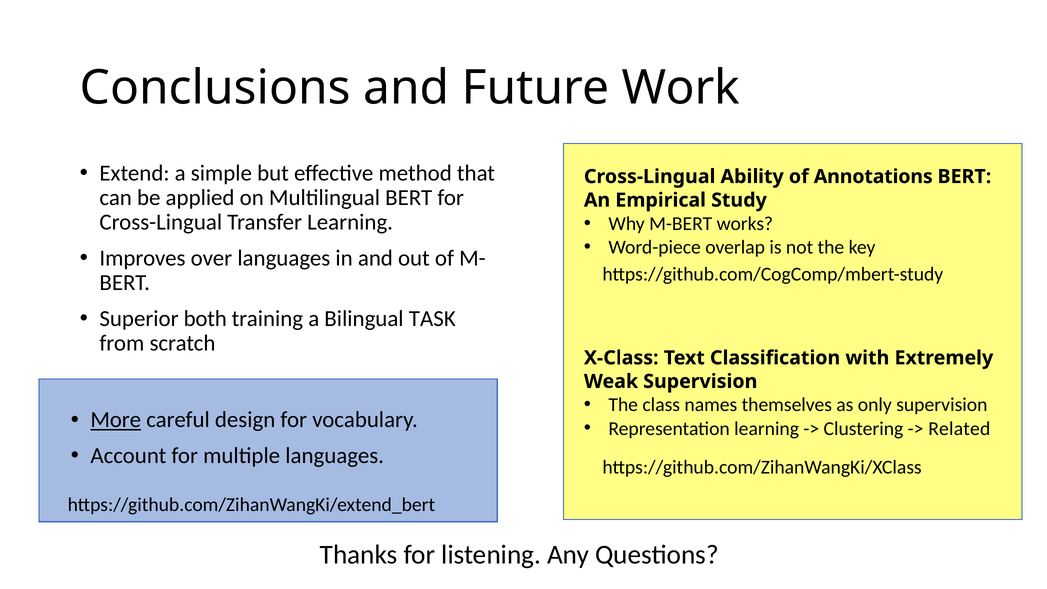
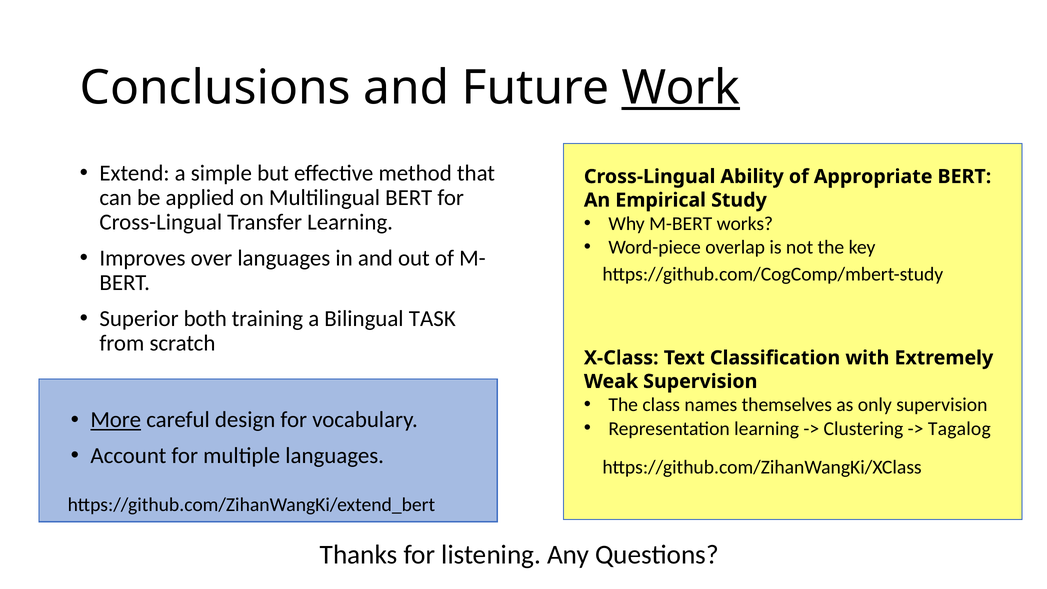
Work underline: none -> present (681, 88)
Annotations: Annotations -> Appropriate (873, 177)
Related: Related -> Tagalog (959, 428)
